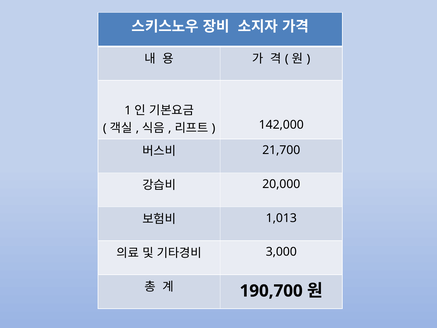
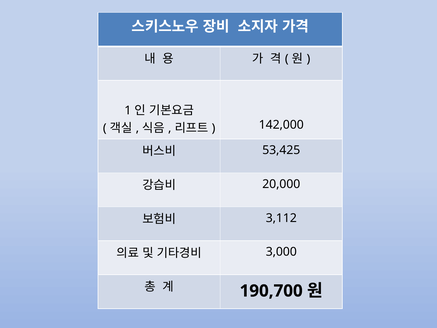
21,700: 21,700 -> 53,425 (281, 150)
1,013: 1,013 -> 3,112 (281, 218)
